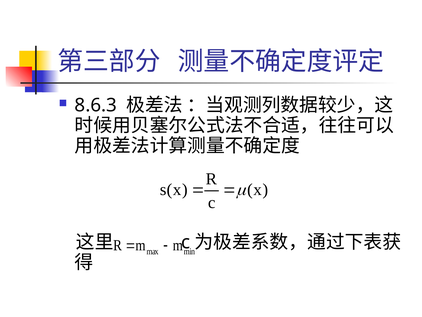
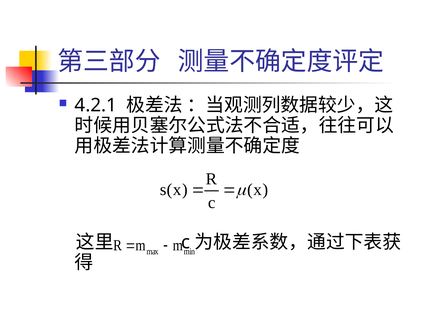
8.6.3: 8.6.3 -> 4.2.1 (96, 105)
